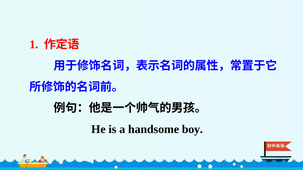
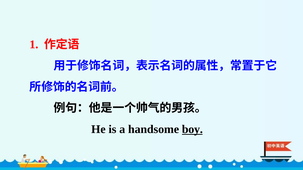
boy underline: none -> present (192, 130)
